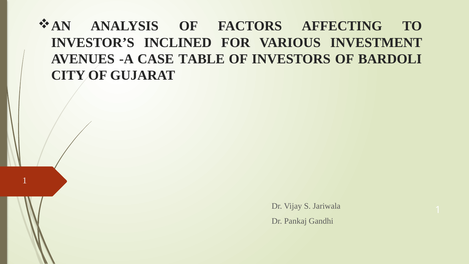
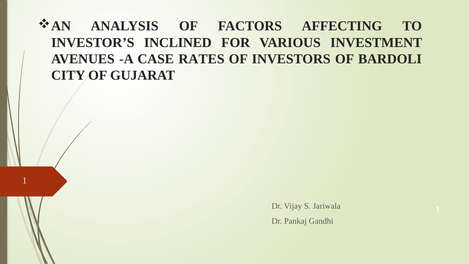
TABLE: TABLE -> RATES (202, 59)
